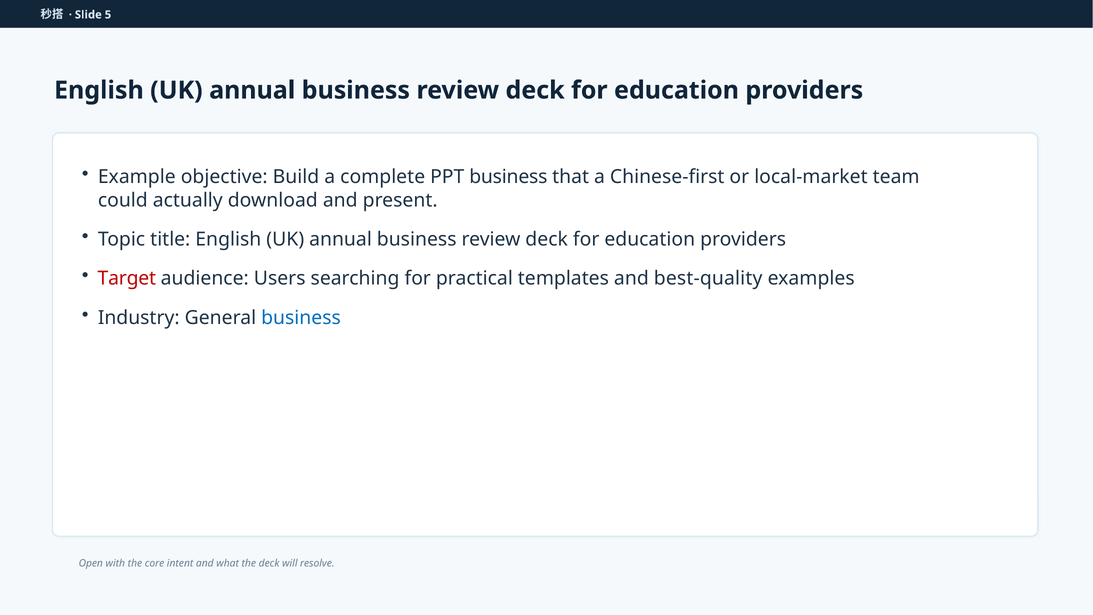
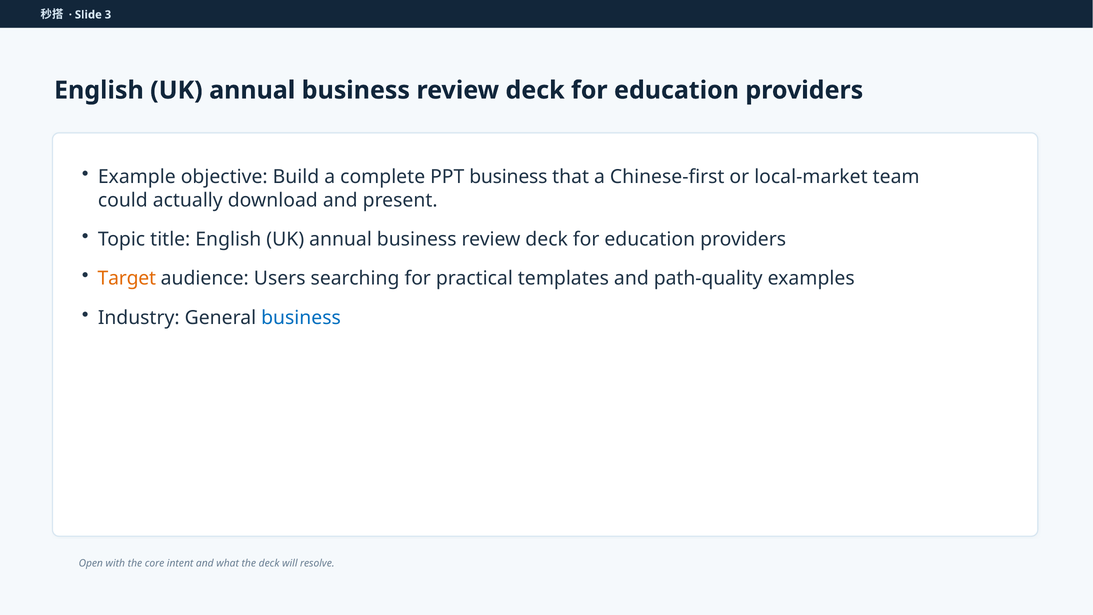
5: 5 -> 3 (108, 15)
Target colour: red -> orange (127, 278)
best-quality: best-quality -> path-quality (708, 278)
